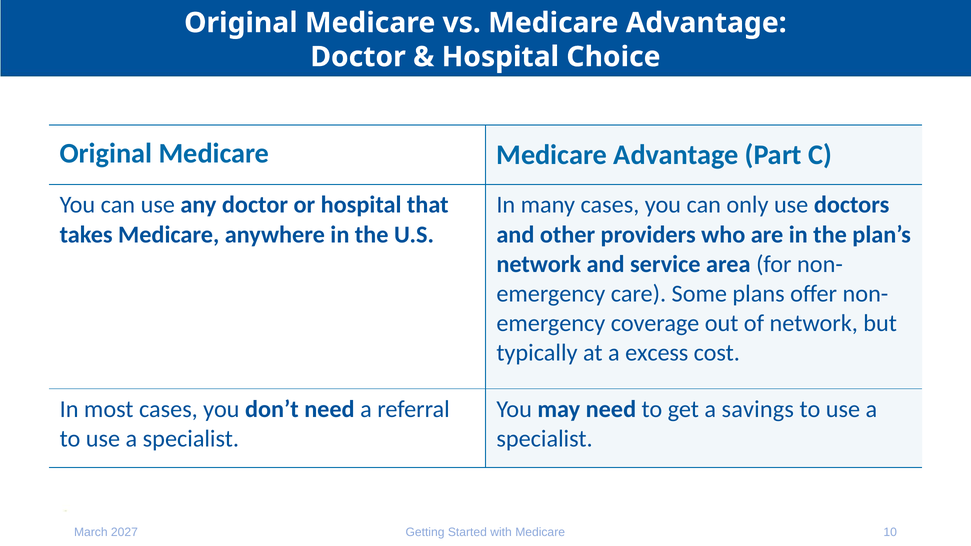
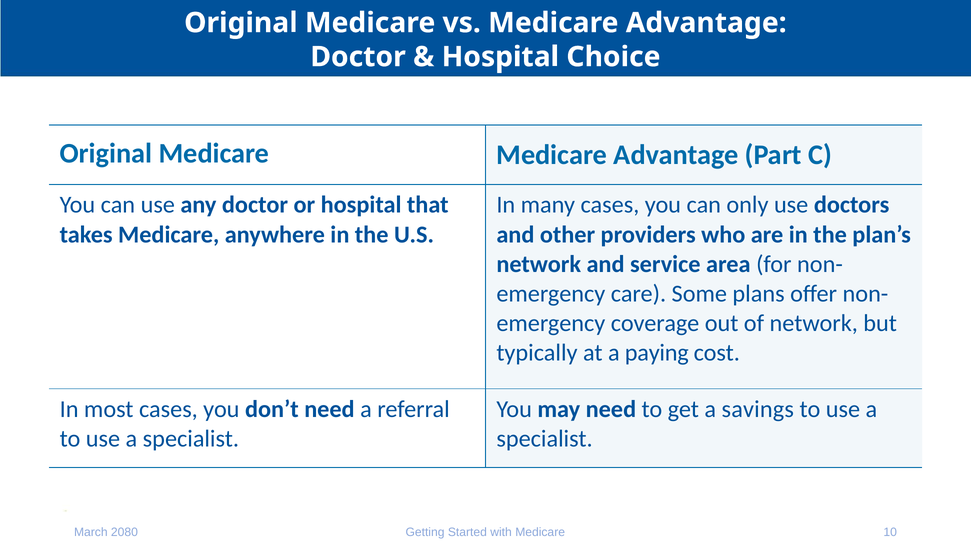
excess: excess -> paying (657, 353)
2027: 2027 -> 2080 (124, 532)
